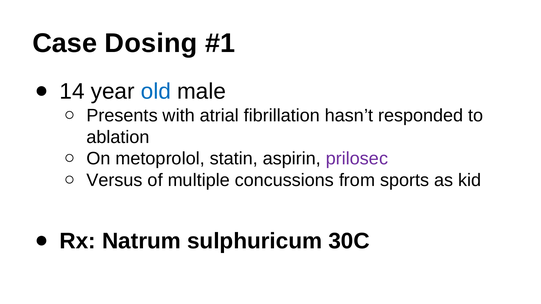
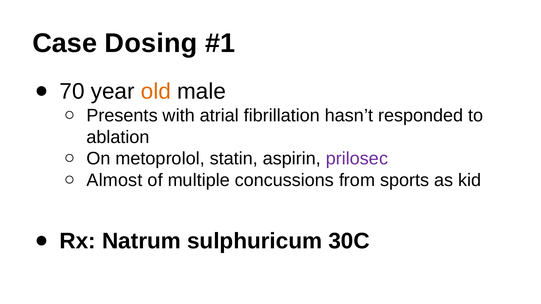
14: 14 -> 70 (72, 92)
old colour: blue -> orange (156, 92)
Versus: Versus -> Almost (115, 180)
